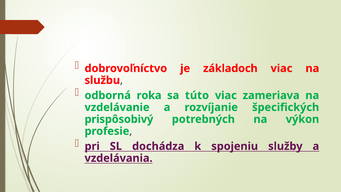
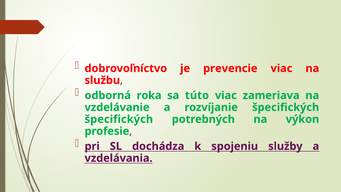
základoch: základoch -> prevencie (230, 68)
prispôsobivý: prispôsobivý -> špecifických (119, 119)
